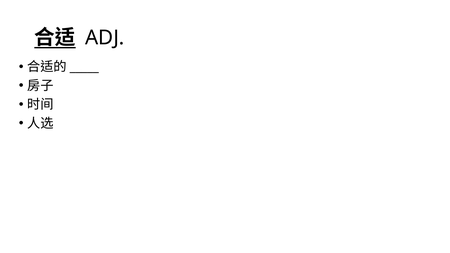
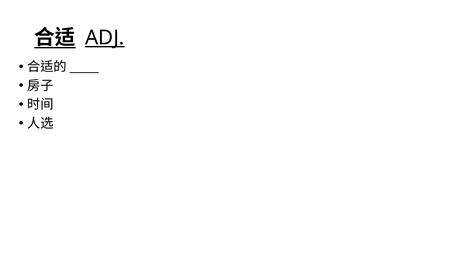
ADJ underline: none -> present (105, 38)
